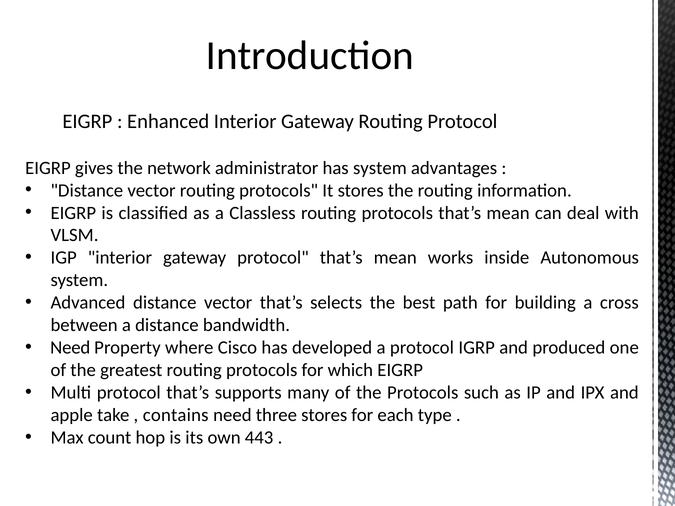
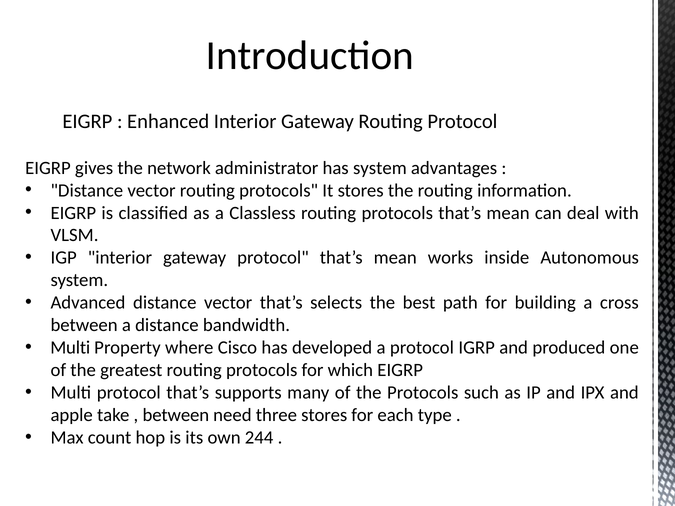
Need: Need -> Multi (70, 348)
contains: contains -> between (176, 415)
443: 443 -> 244 (259, 438)
